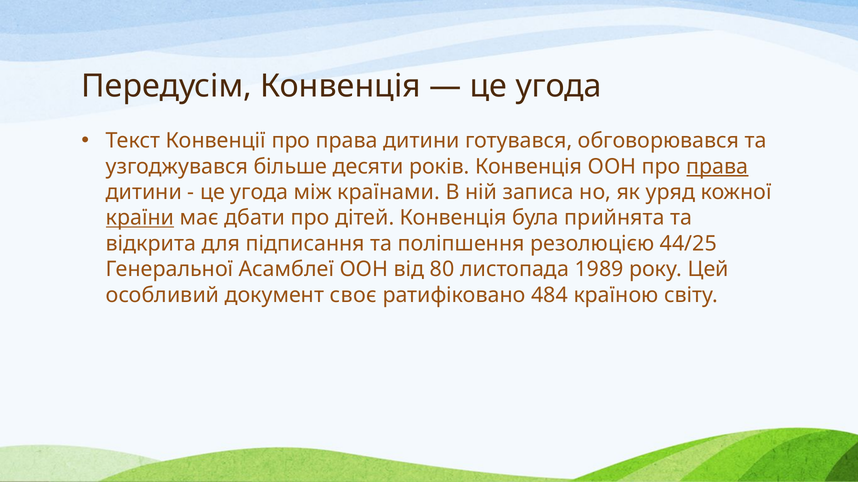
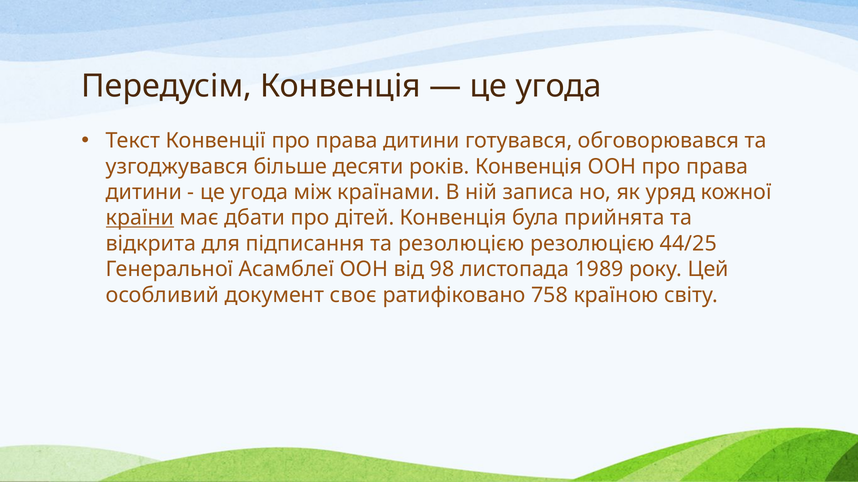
права underline: present -> none (717, 167)
та поліпшення: поліпшення -> резолюцією (461, 244)
80: 80 -> 98 (442, 270)
484: 484 -> 758 (550, 295)
